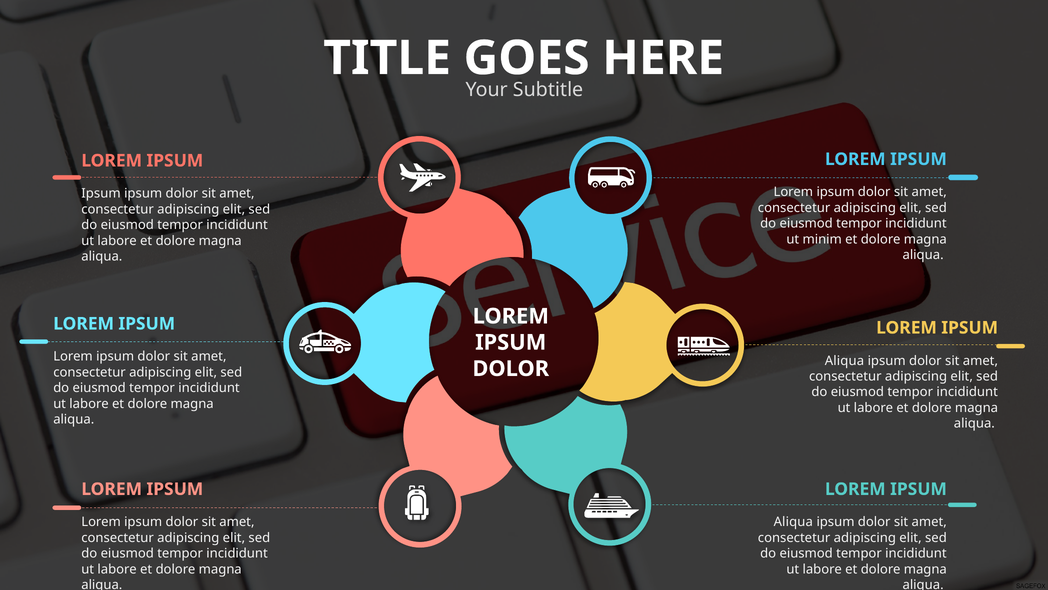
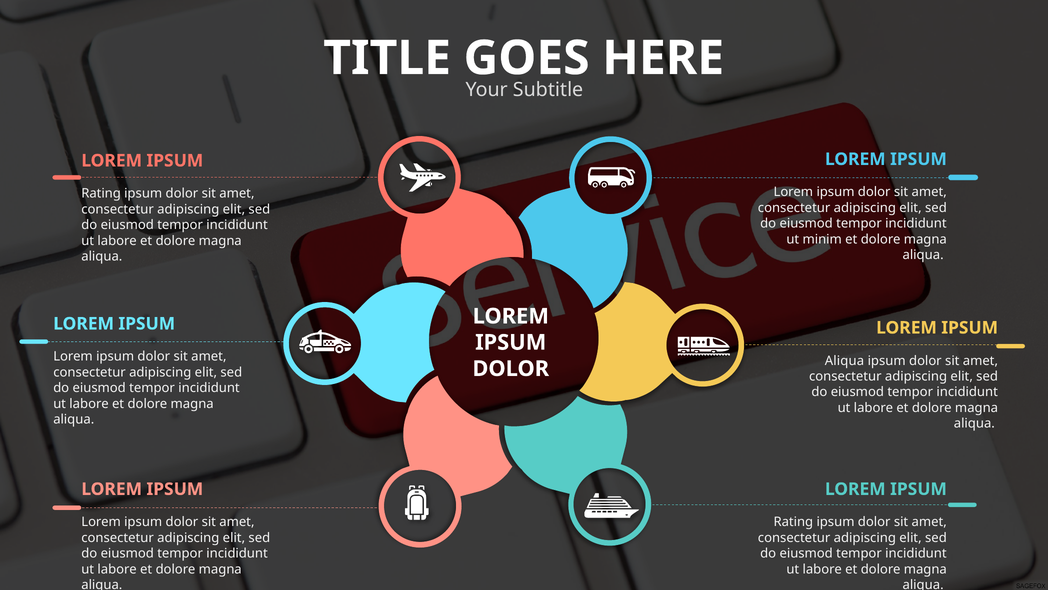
Ipsum: Ipsum -> Rating (101, 193)
Aliqua: Aliqua -> Rating (793, 522)
